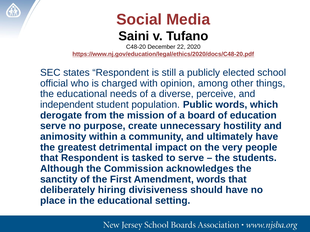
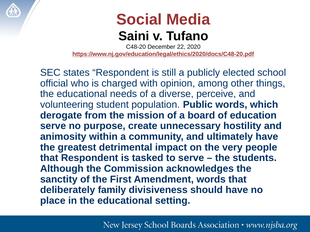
independent: independent -> volunteering (67, 105)
hiring: hiring -> family (112, 190)
